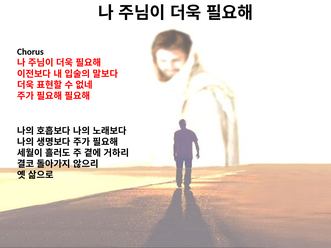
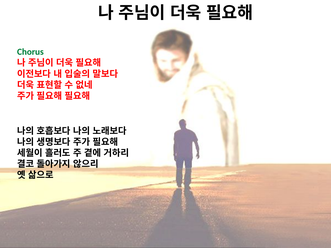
Chorus colour: black -> green (30, 52)
